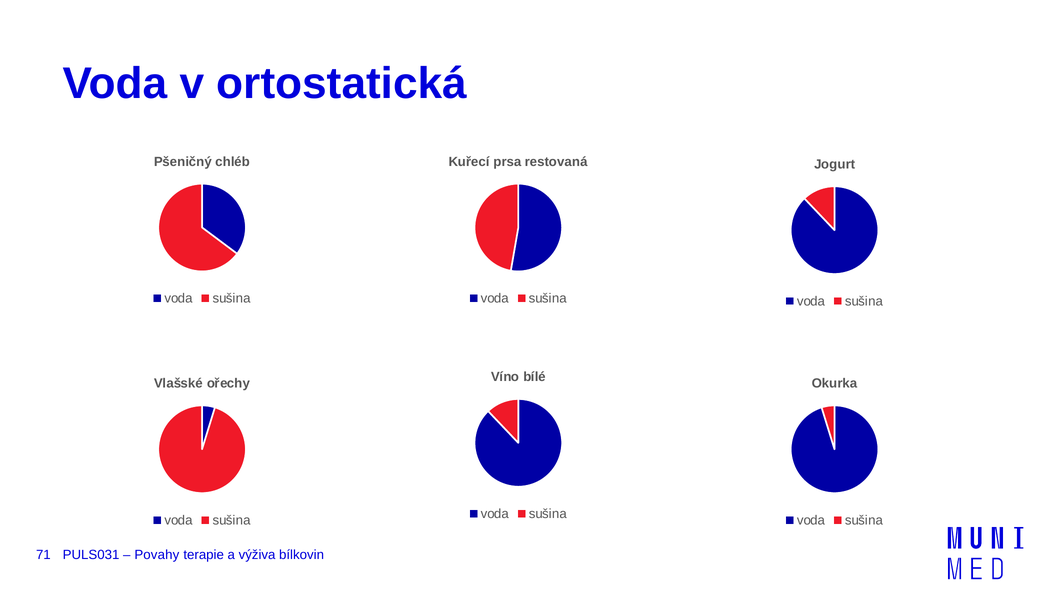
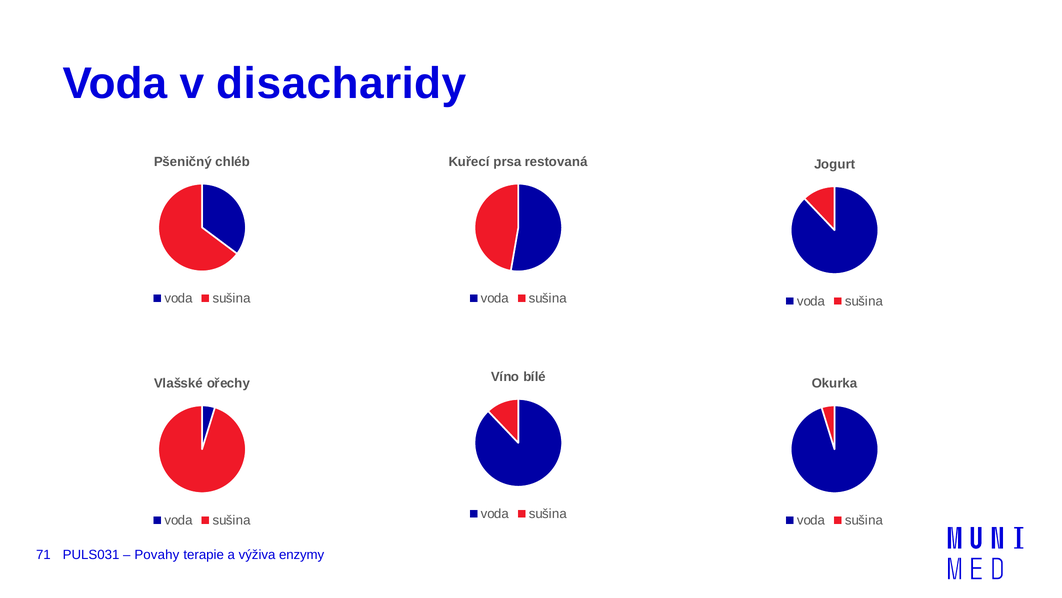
ortostatická: ortostatická -> disacharidy (341, 84)
bílkovin: bílkovin -> enzymy (302, 554)
